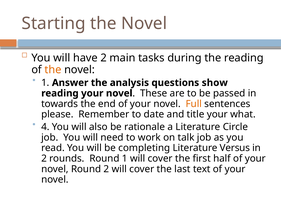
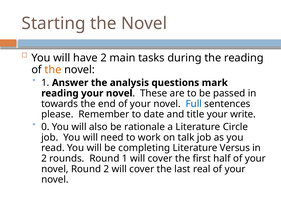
show: show -> mark (215, 83)
Full colour: orange -> blue (194, 104)
what: what -> write (243, 114)
4: 4 -> 0 (45, 127)
text: text -> real (202, 169)
